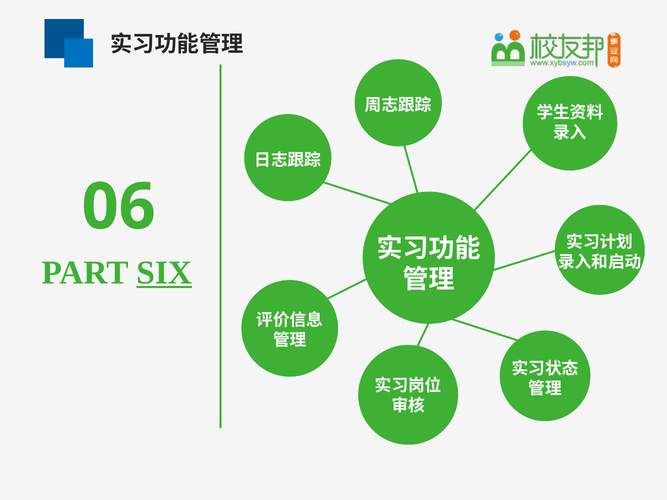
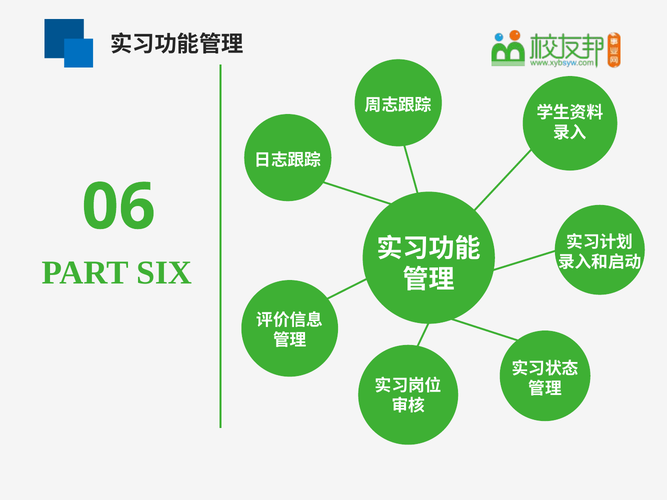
SIX underline: present -> none (164, 273)
